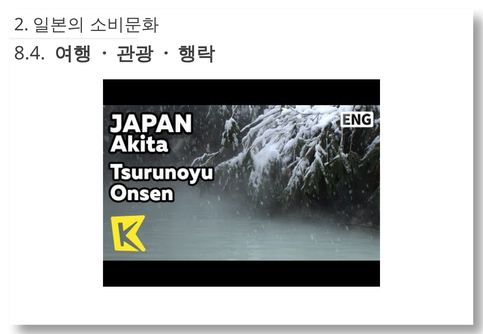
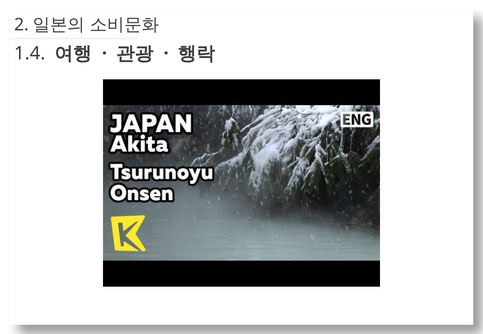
8.4: 8.4 -> 1.4 (30, 53)
